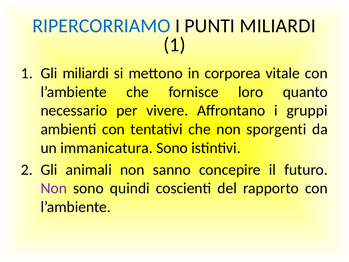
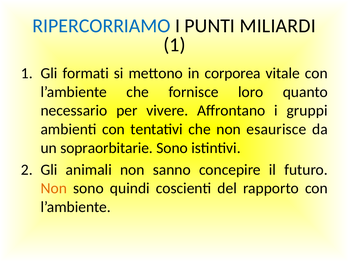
Gli miliardi: miliardi -> formati (86, 73)
sporgenti: sporgenti -> esaurisce (276, 129)
immanicatura: immanicatura -> sopraorbitarie (107, 148)
Non colour: purple -> orange (54, 188)
